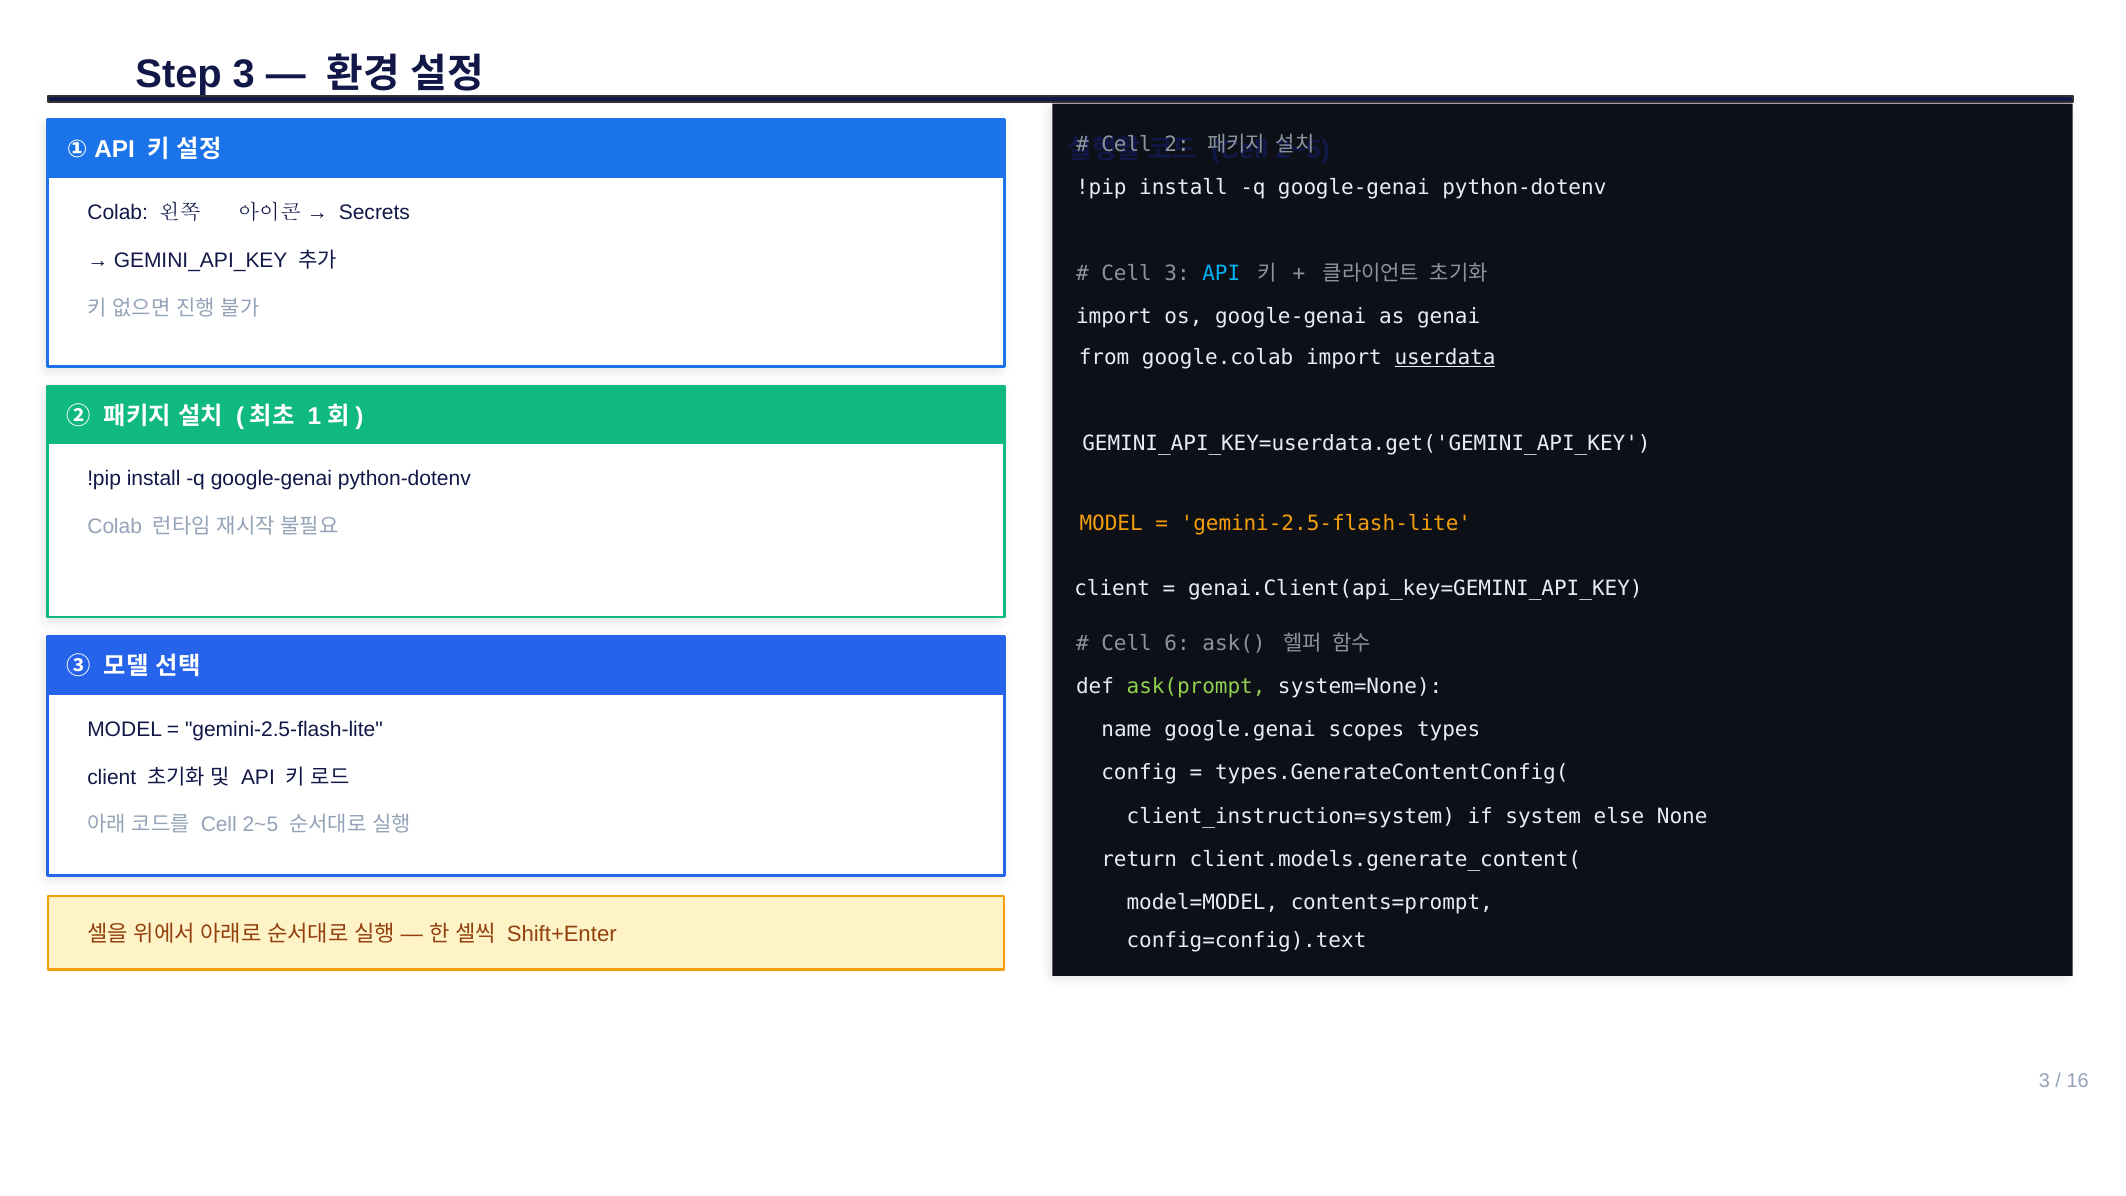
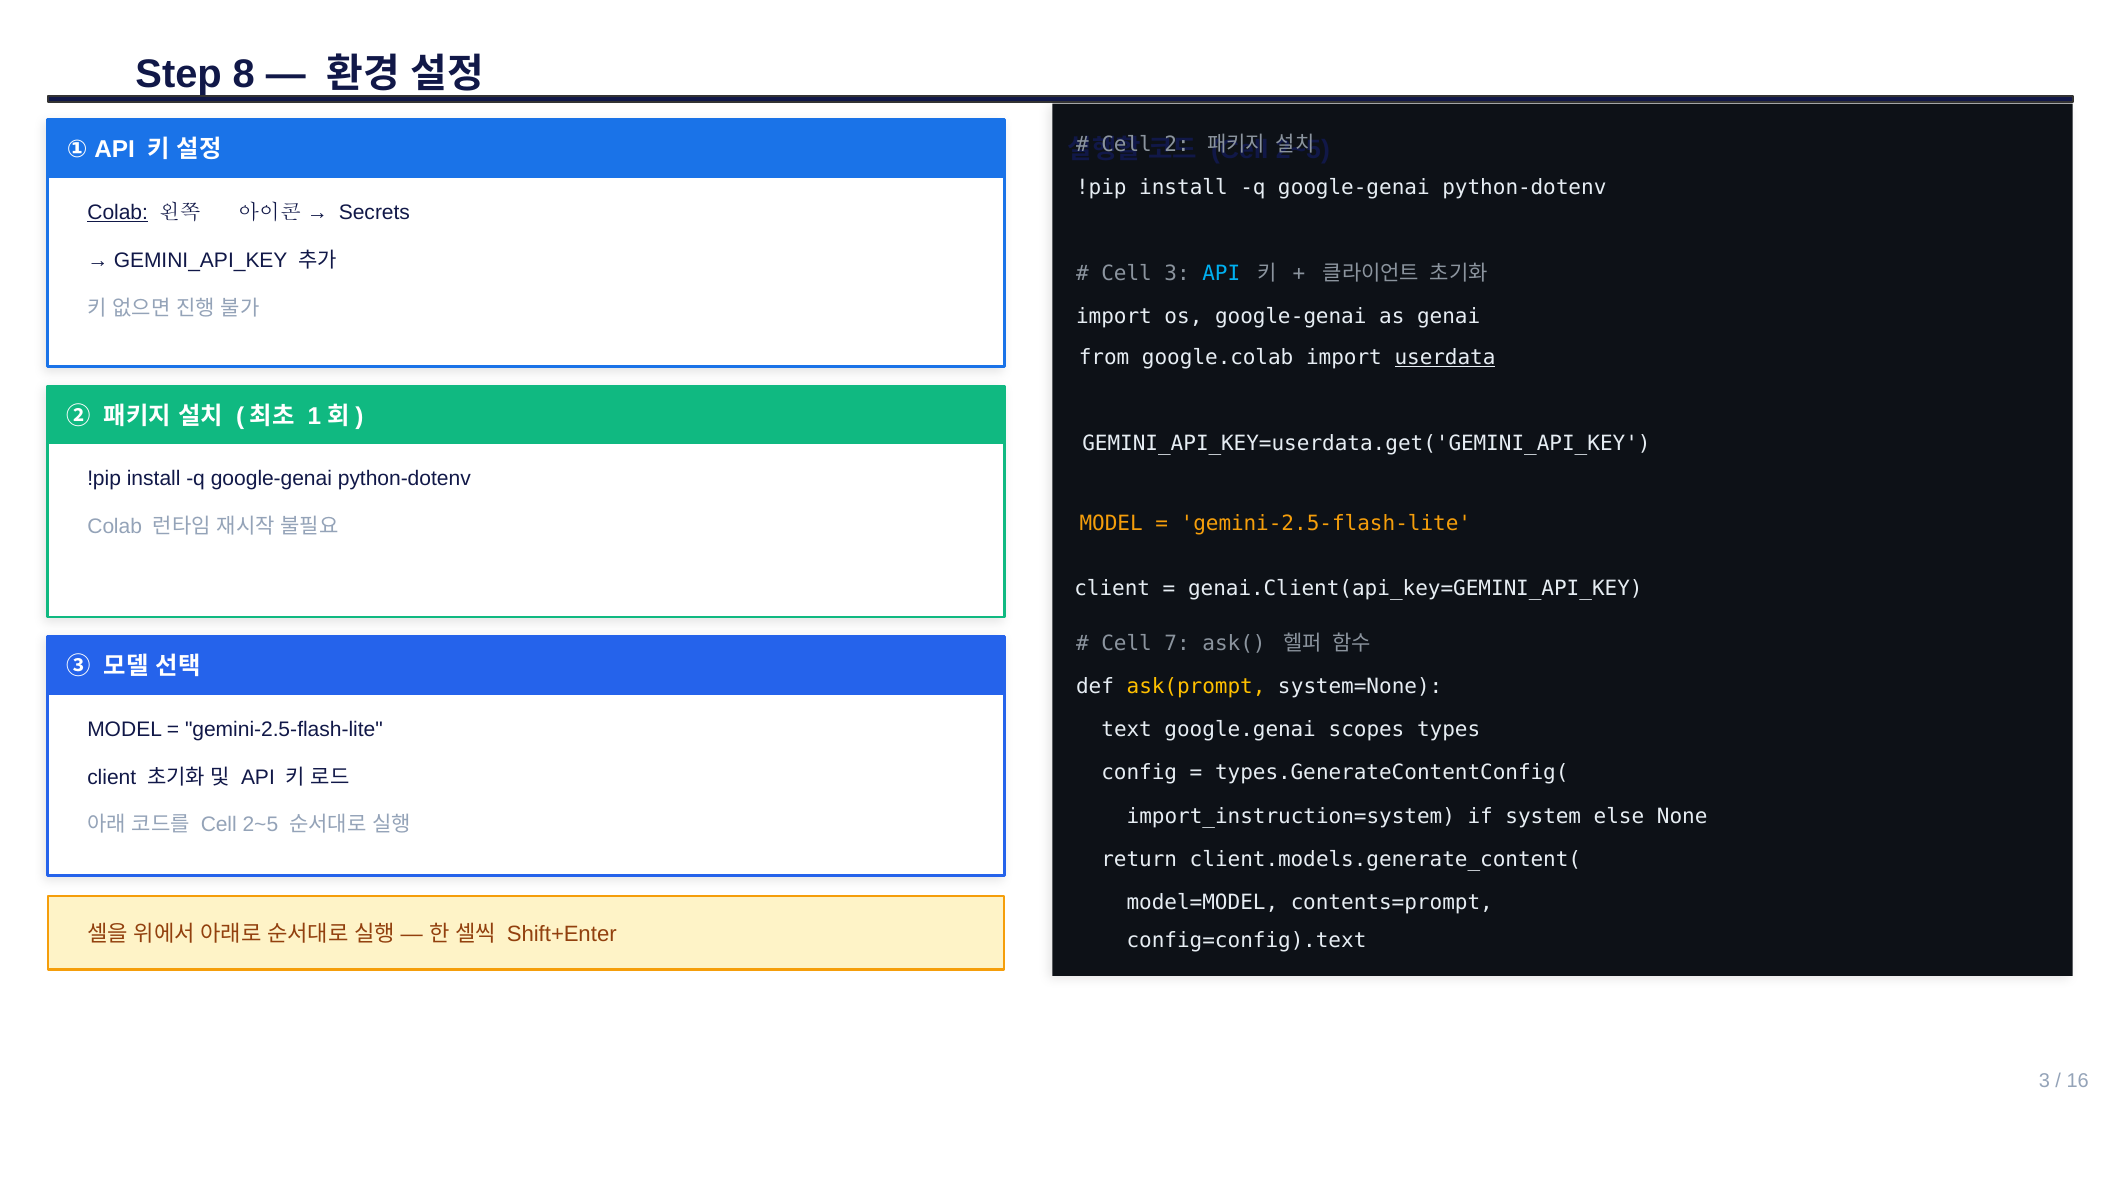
Step 3: 3 -> 8 (244, 74)
Colab underline: none -> present (118, 213)
6: 6 -> 7 (1177, 644)
ask(prompt colour: light green -> yellow (1196, 687)
name: name -> text (1127, 730)
client_instruction=system: client_instruction=system -> import_instruction=system (1291, 816)
